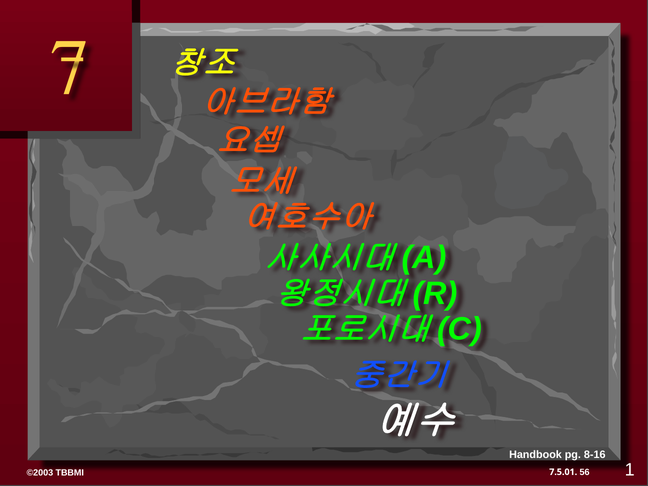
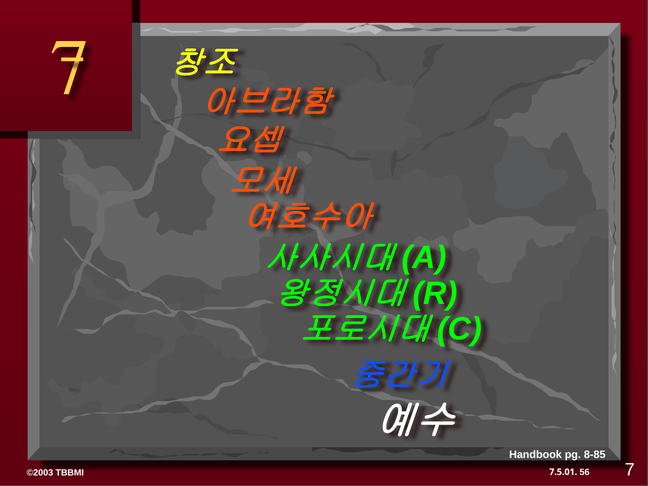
8-16: 8-16 -> 8-85 (595, 455)
56 1: 1 -> 7 (630, 470)
